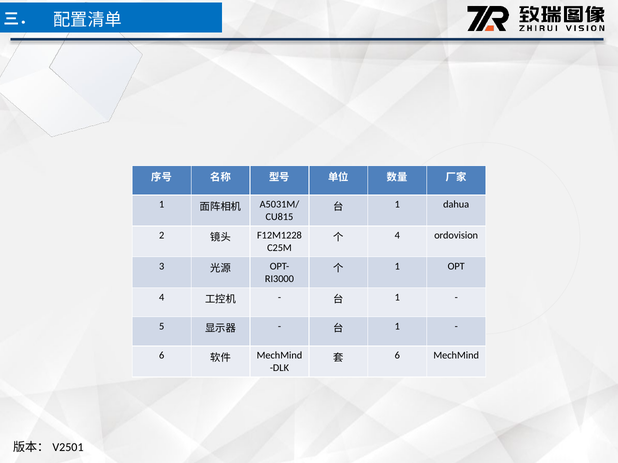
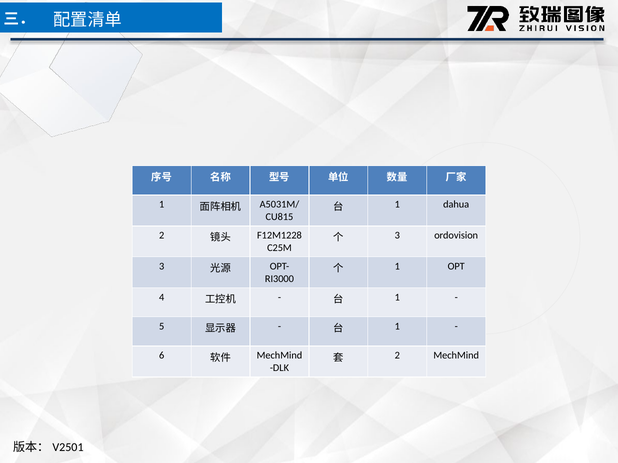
4: 4 -> 3 (397, 236)
6: 6 -> 2 (397, 356)
